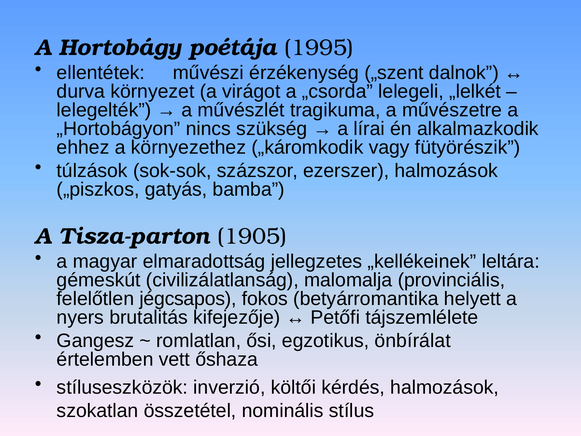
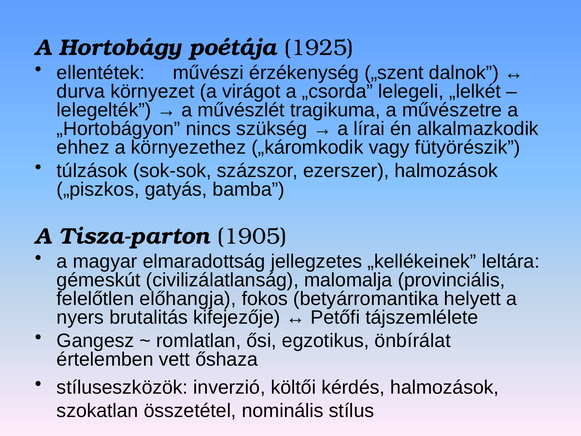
1995: 1995 -> 1925 (319, 48)
jégcsapos: jégcsapos -> előhangja (188, 299)
